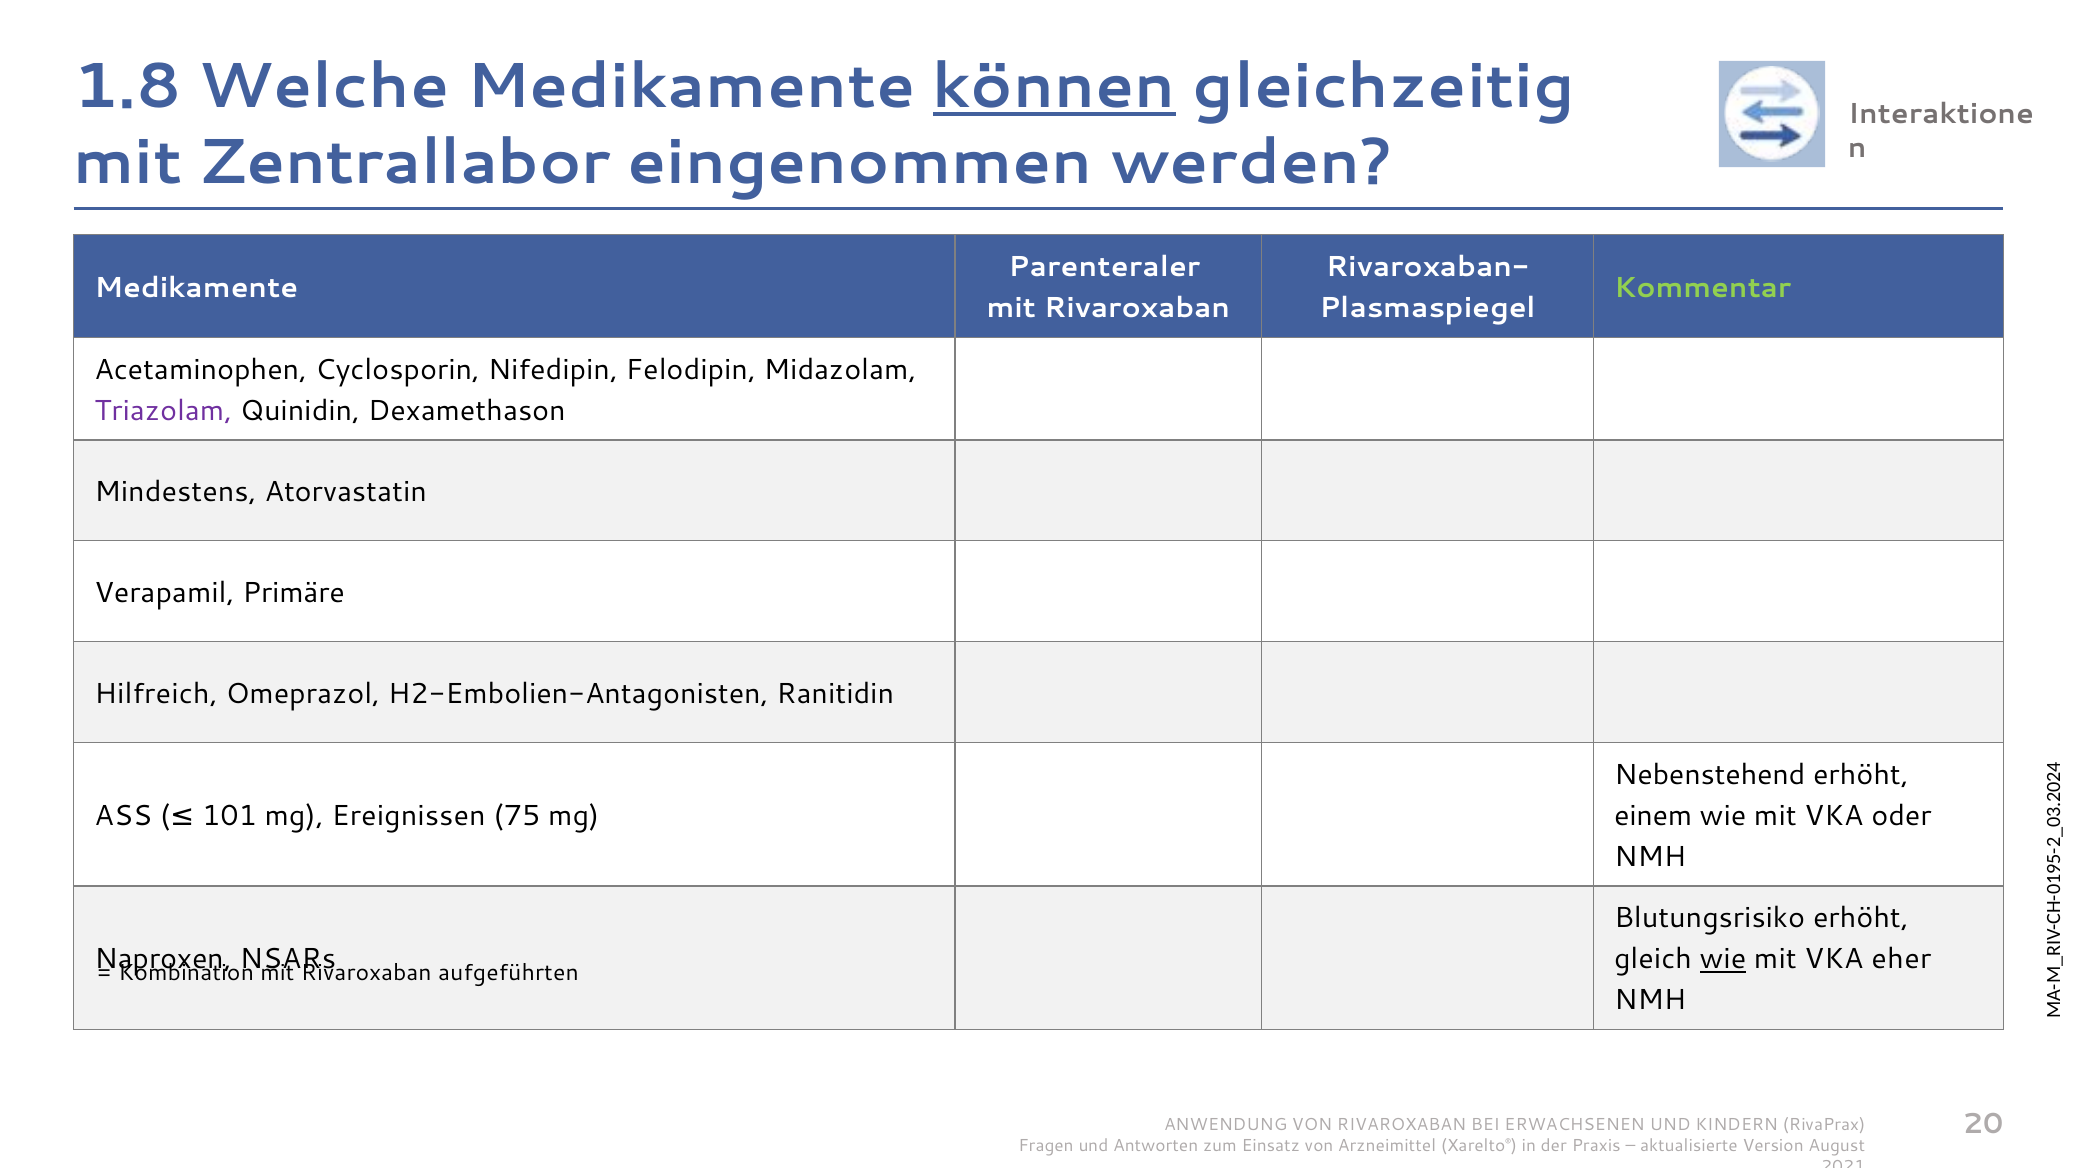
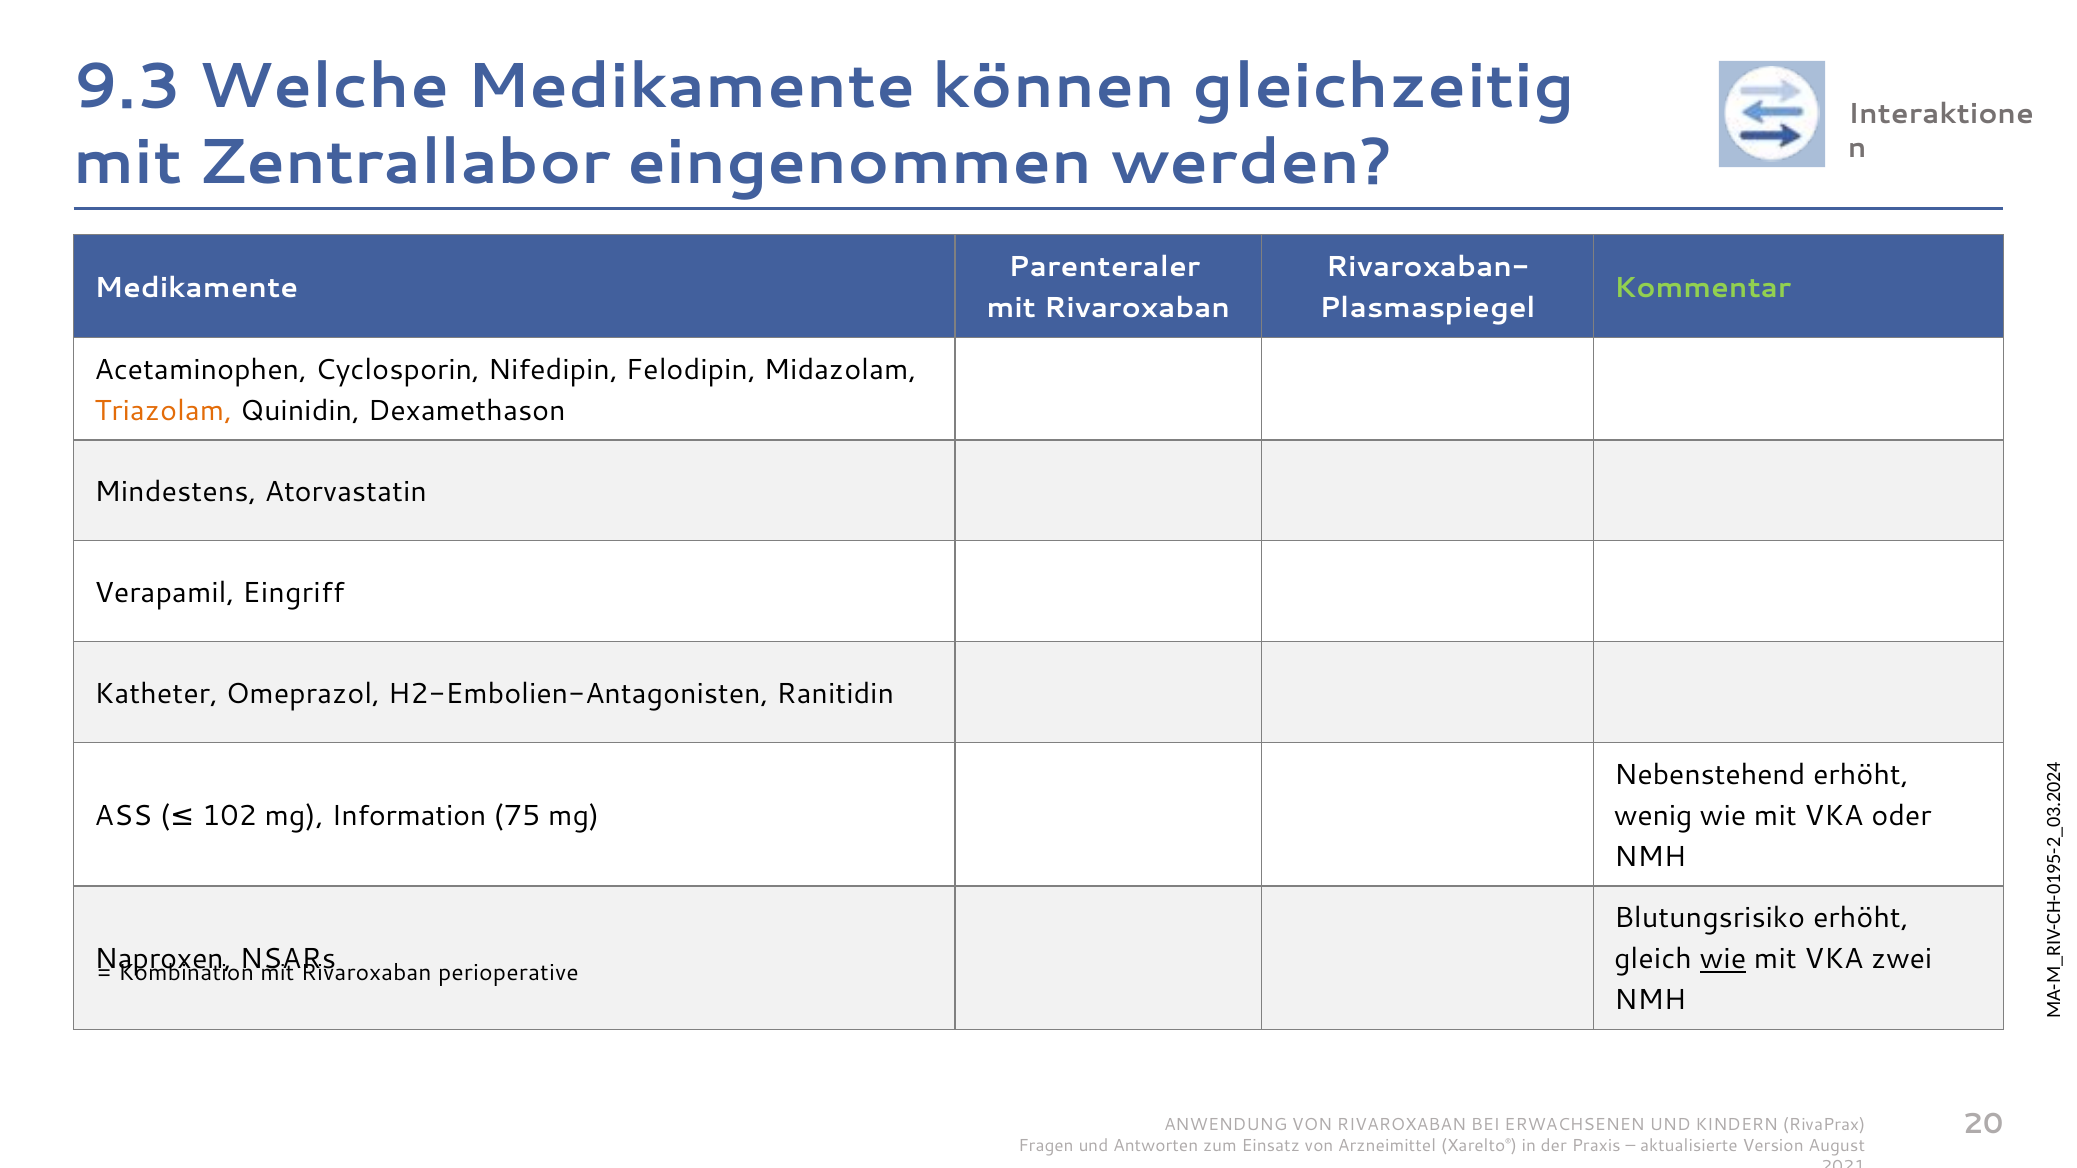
1.8: 1.8 -> 9.3 (128, 87)
können underline: present -> none (1054, 87)
Triazolam colour: purple -> orange (163, 411)
Primäre: Primäre -> Eingriff (293, 593)
Hilfreich: Hilfreich -> Katheter (156, 694)
101: 101 -> 102 (229, 816)
Ereignissen: Ereignissen -> Information (409, 816)
einem: einem -> wenig (1653, 816)
eher: eher -> zwei (1902, 960)
aufgeführten: aufgeführten -> perioperative (508, 973)
